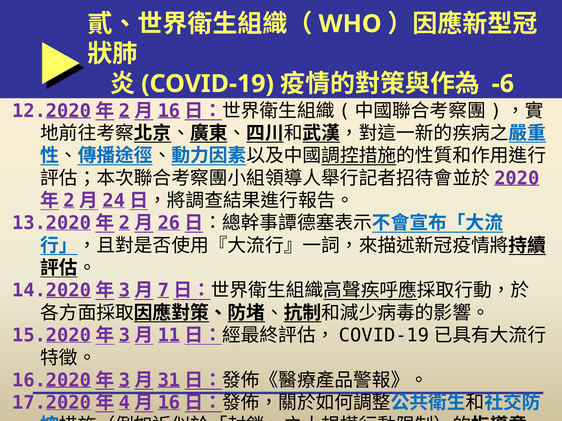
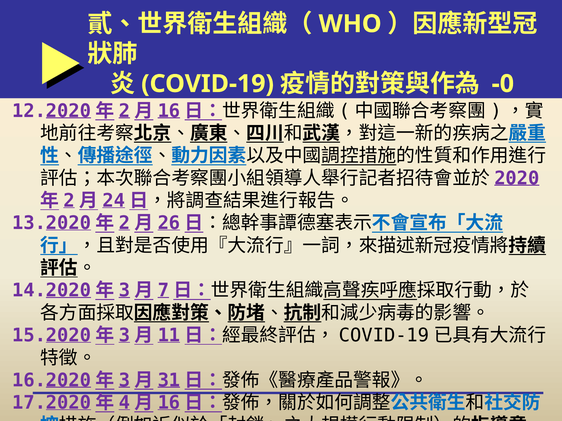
-6: -6 -> -0 (503, 84)
